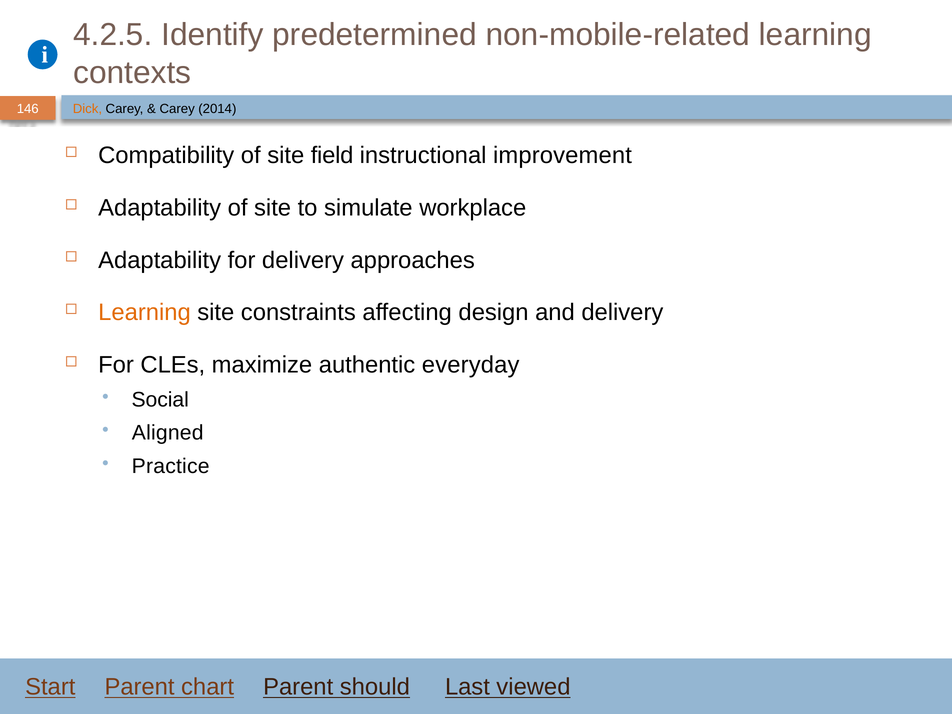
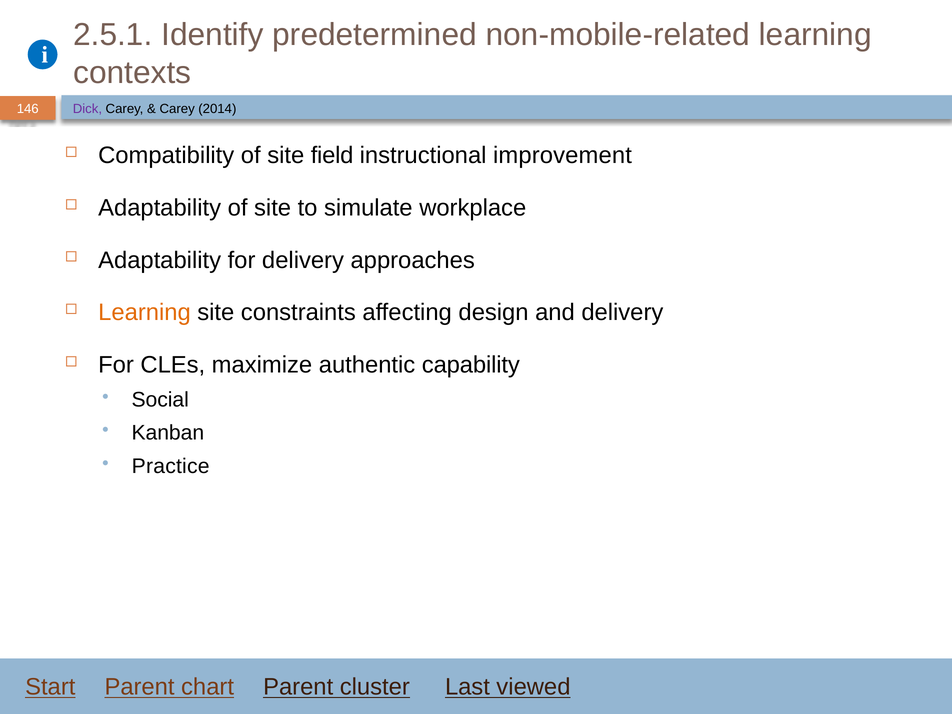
4.2.5: 4.2.5 -> 2.5.1 (113, 35)
Dick colour: orange -> purple (87, 109)
everyday: everyday -> capability (471, 365)
Aligned: Aligned -> Kanban (168, 433)
should: should -> cluster (375, 687)
